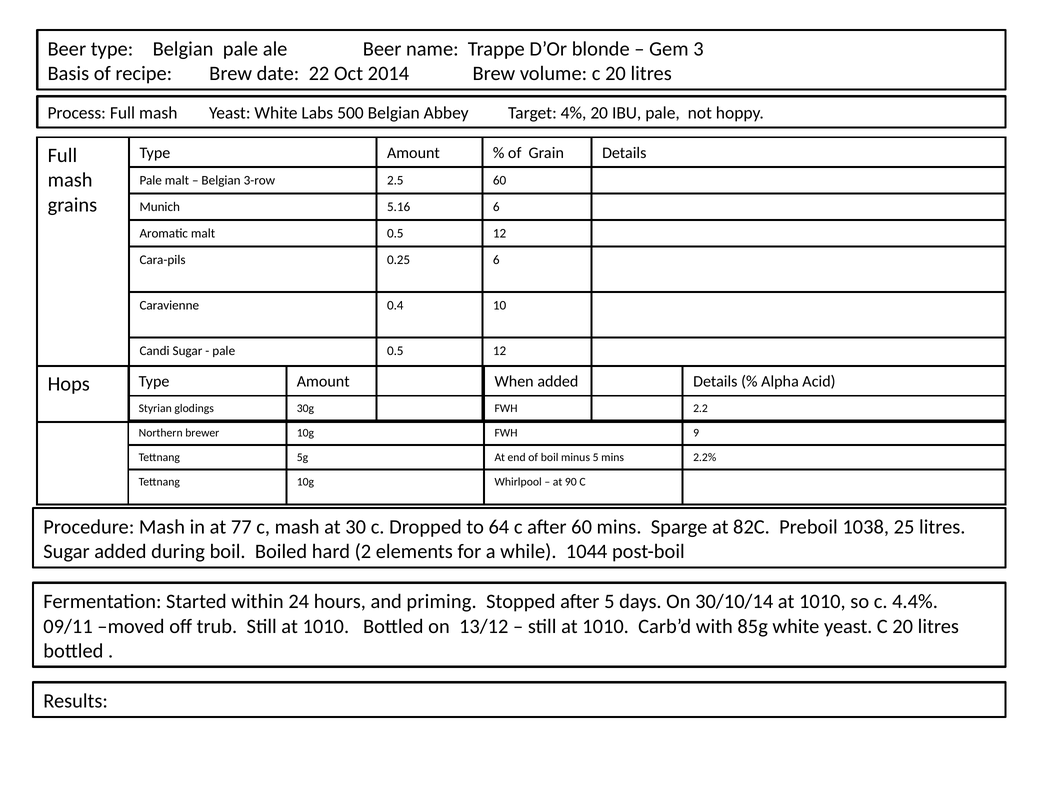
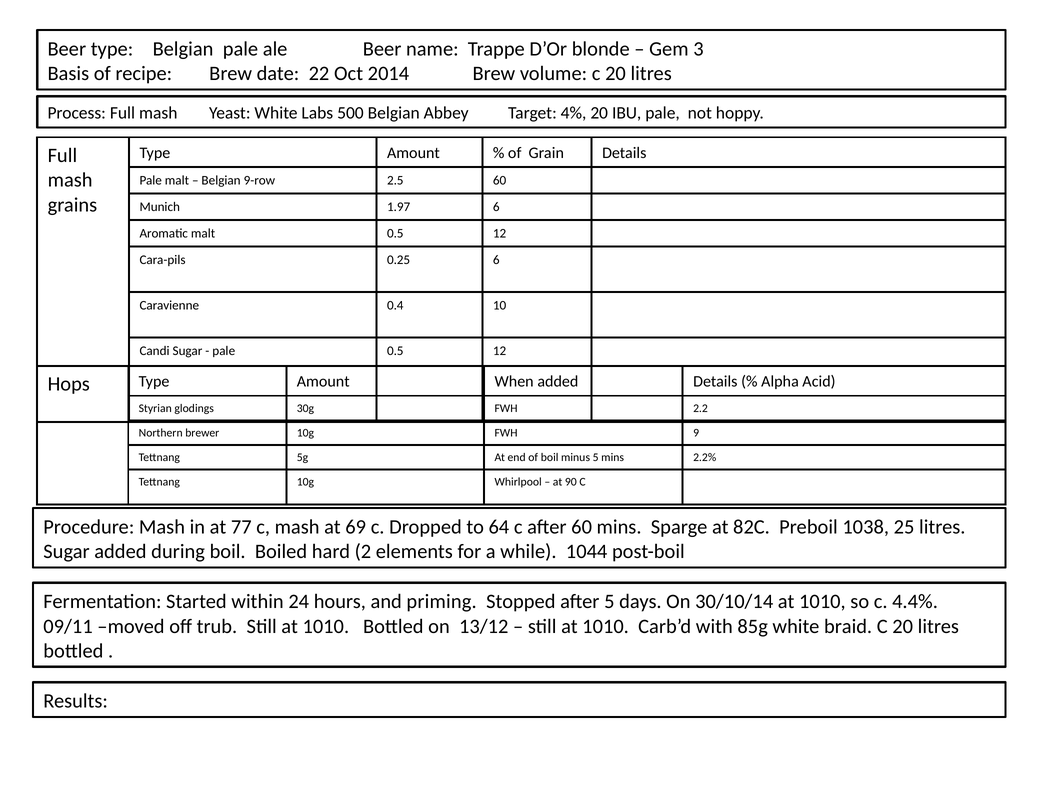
3-row: 3-row -> 9-row (259, 180)
5.16: 5.16 -> 1.97 (399, 207)
30: 30 -> 69 (356, 527)
white yeast: yeast -> braid (848, 626)
